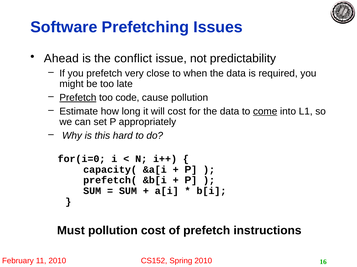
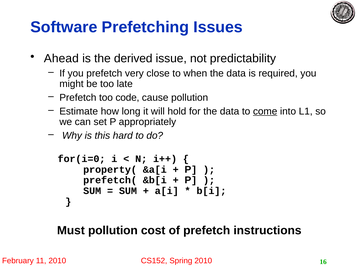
conflict: conflict -> derived (133, 59)
Prefetch underline: present -> none (78, 98)
will cost: cost -> hold (177, 112)
capacity(: capacity( -> property( (110, 170)
